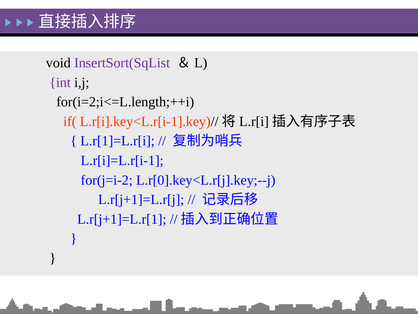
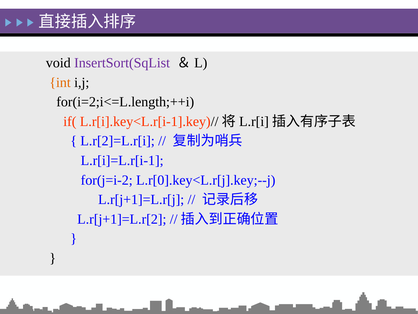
int colour: purple -> orange (60, 82)
L.r[1]=L.r[i: L.r[1]=L.r[i -> L.r[2]=L.r[i (118, 141)
L.r[j+1]=L.r[1: L.r[j+1]=L.r[1 -> L.r[j+1]=L.r[2 (122, 219)
